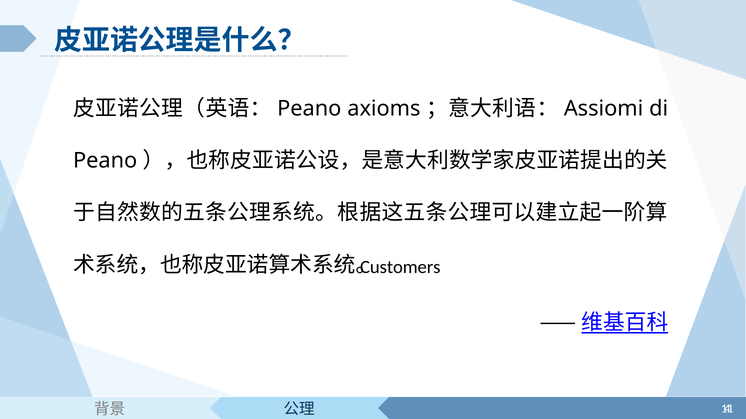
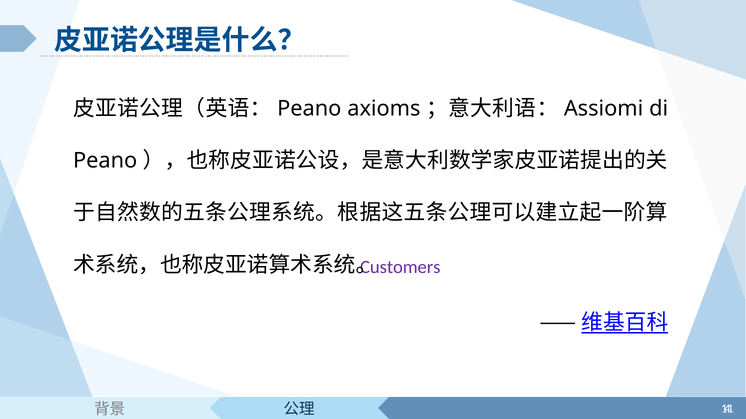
Customers colour: black -> purple (400, 268)
